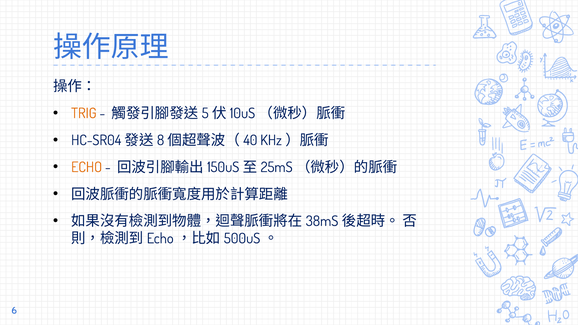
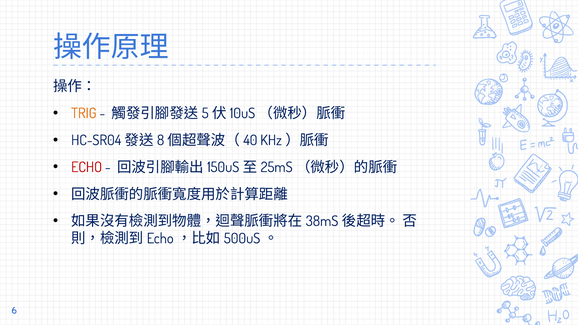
ECHO colour: orange -> red (87, 167)
